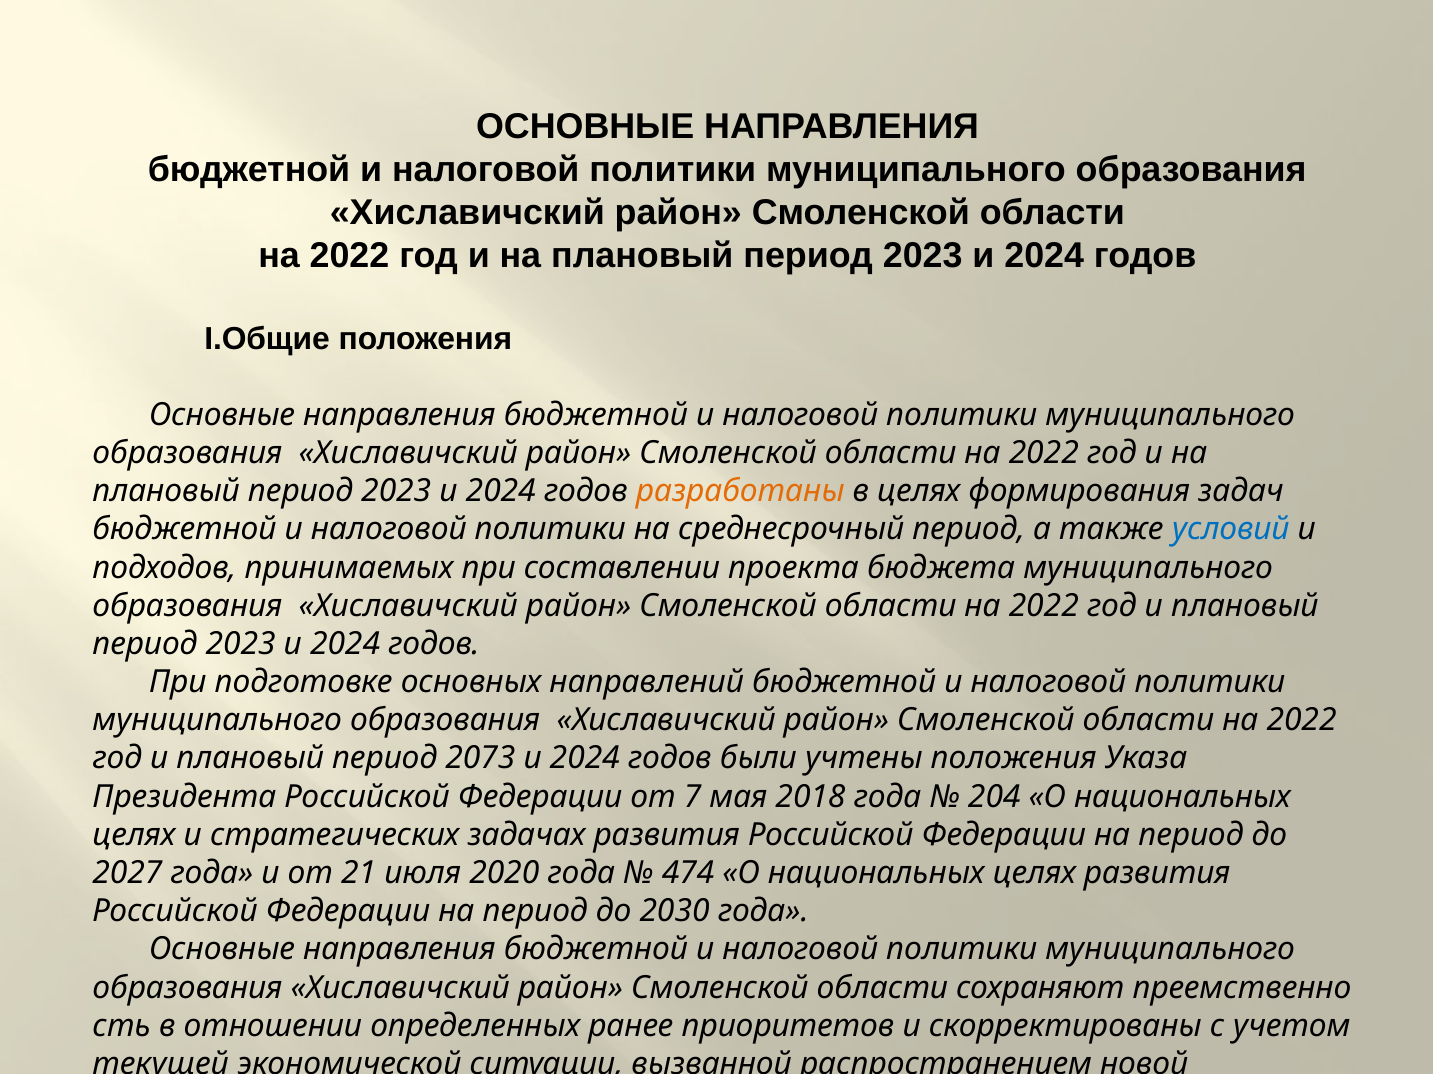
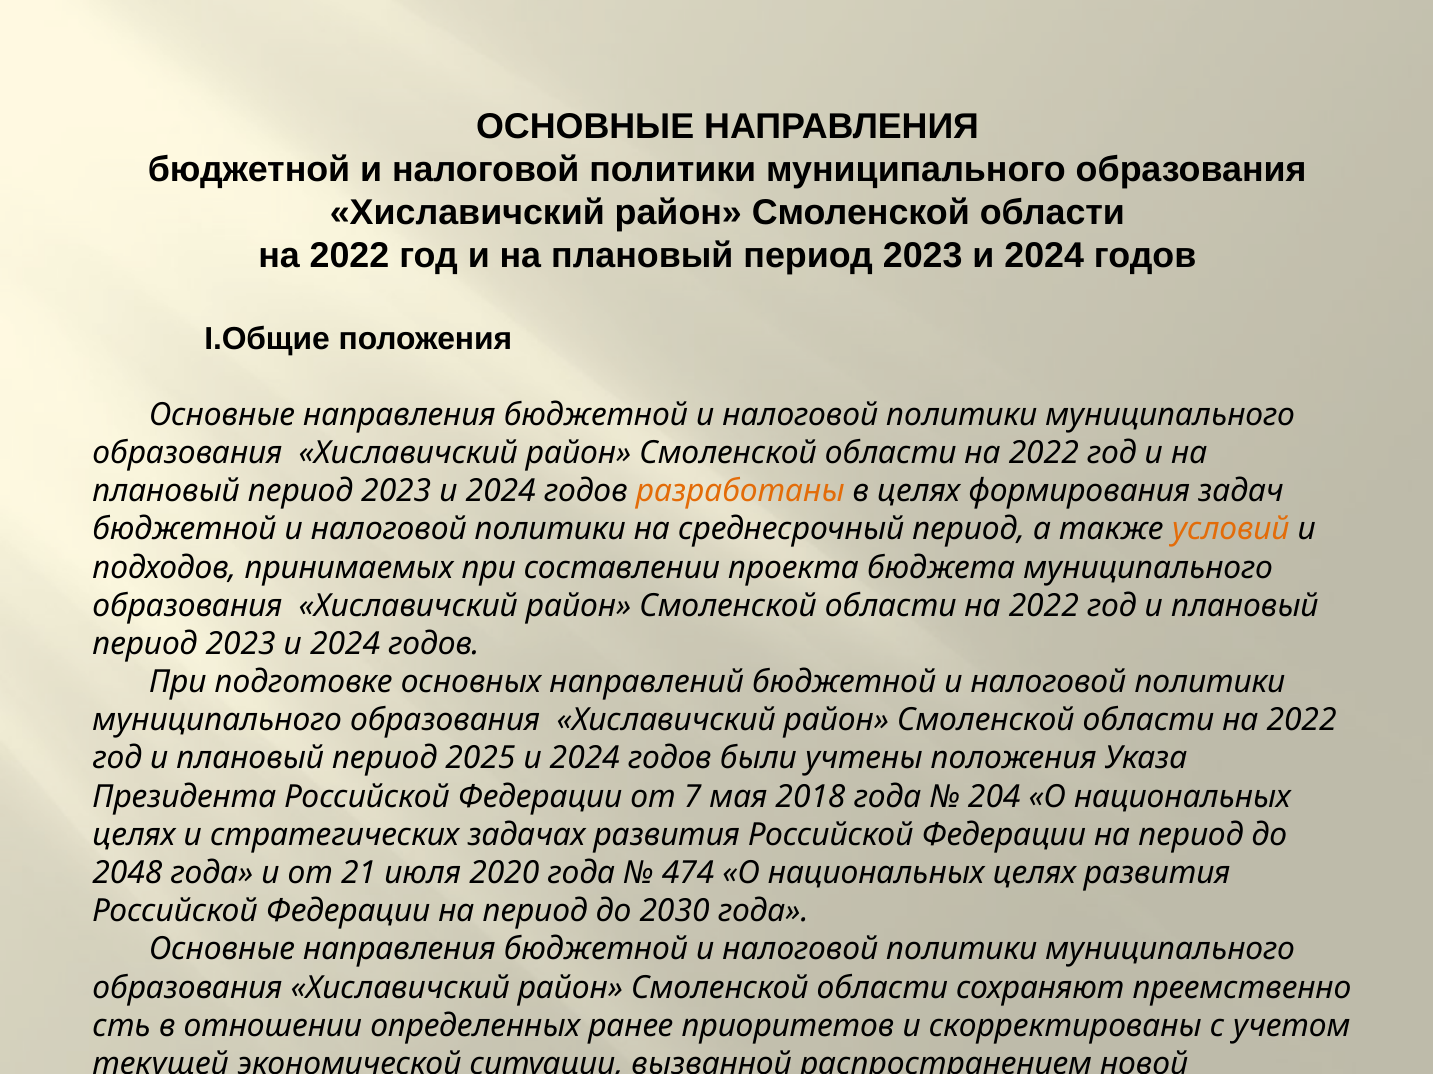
условий colour: blue -> orange (1231, 530)
2073: 2073 -> 2025 (480, 759)
2027: 2027 -> 2048 (127, 874)
